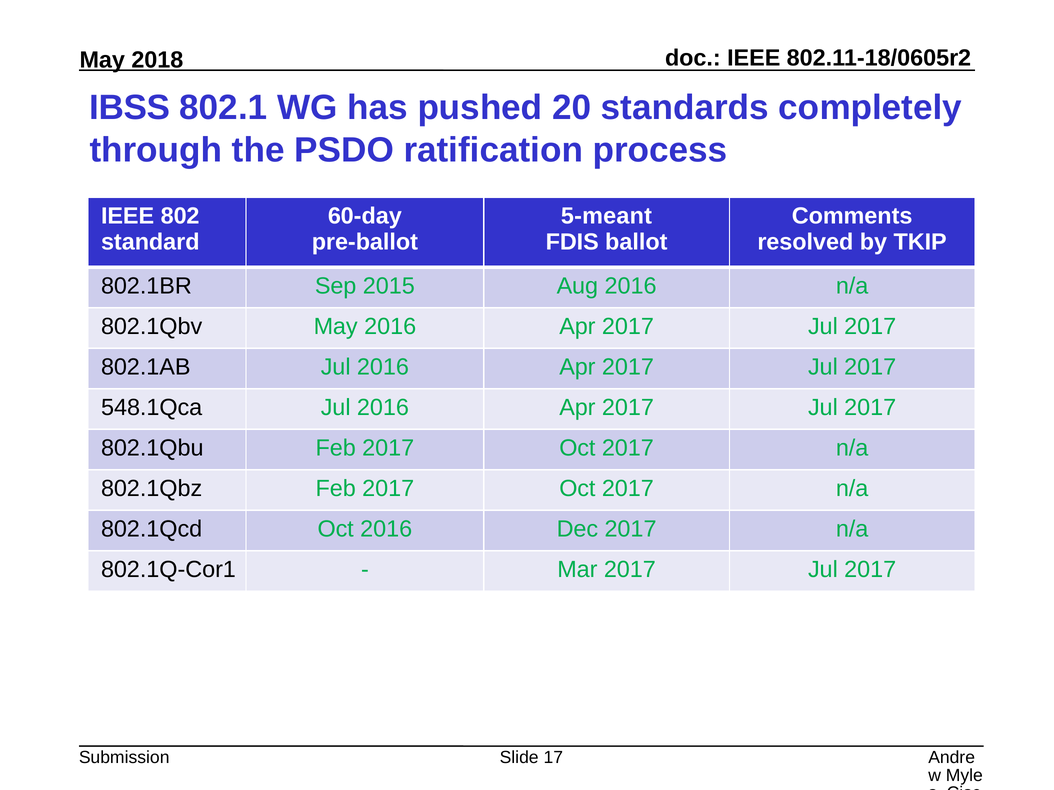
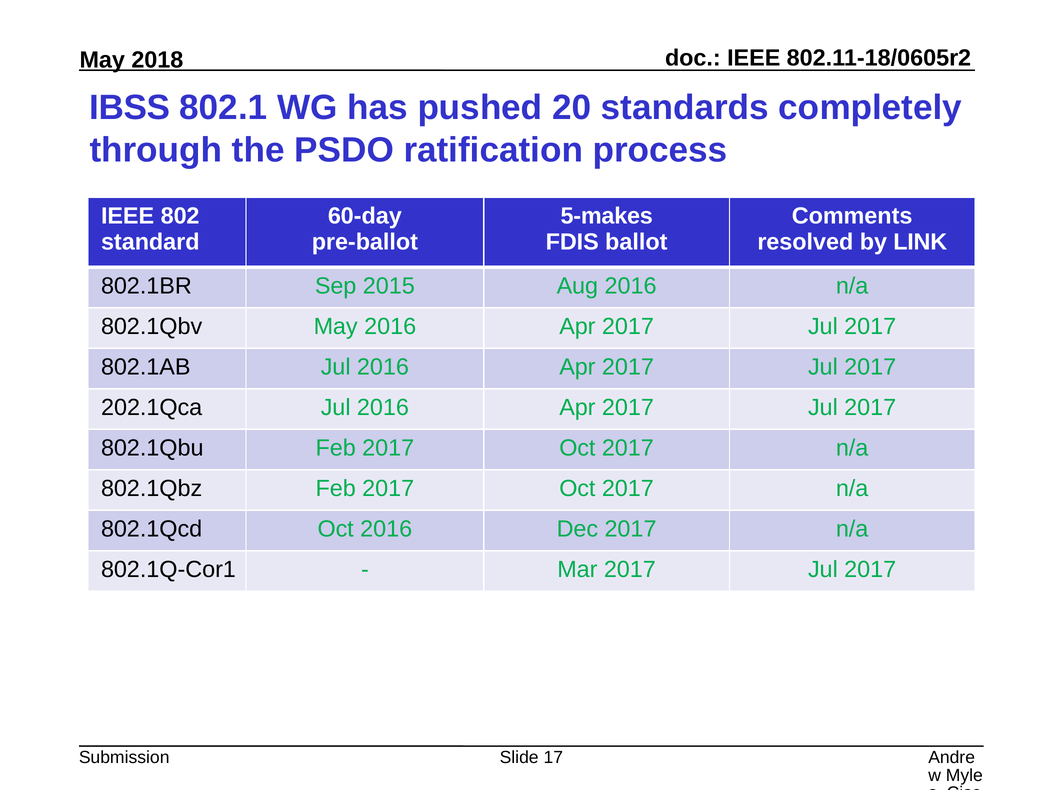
5-meant: 5-meant -> 5-makes (607, 216)
TKIP: TKIP -> LINK (920, 242)
548.1Qca: 548.1Qca -> 202.1Qca (152, 408)
